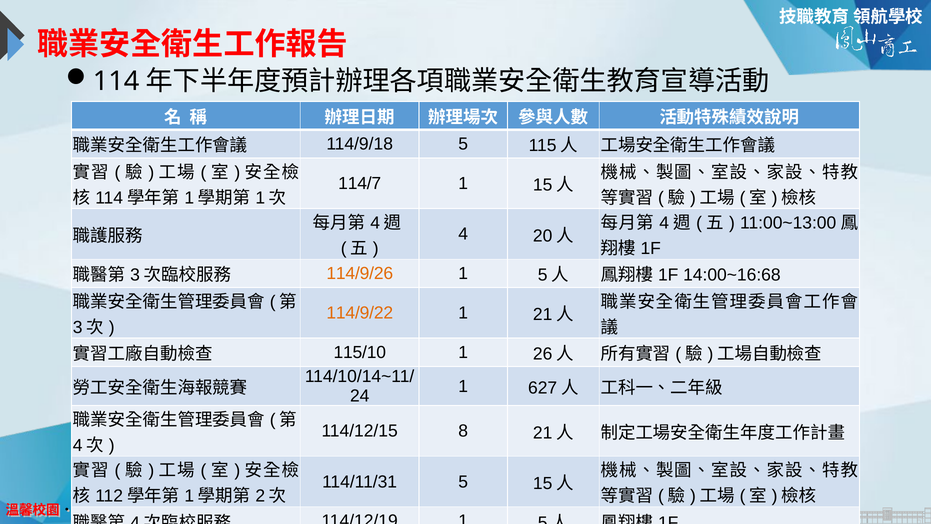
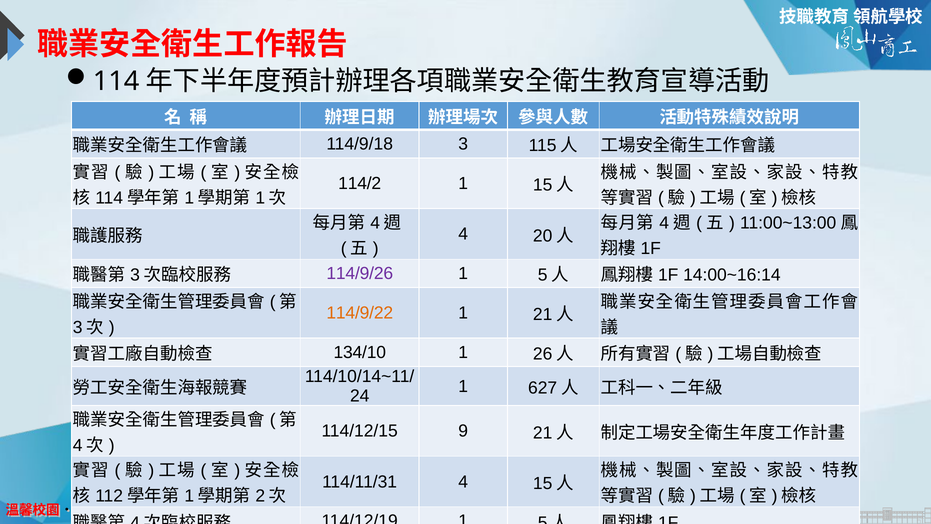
114/9/18 5: 5 -> 3 (463, 144)
114/7: 114/7 -> 114/2 (360, 184)
114/9/26 colour: orange -> purple (360, 273)
14:00~16:68: 14:00~16:68 -> 14:00~16:14 (732, 275)
115/10: 115/10 -> 134/10 (360, 352)
8: 8 -> 9 (463, 431)
114/11/31 5: 5 -> 4 (463, 481)
